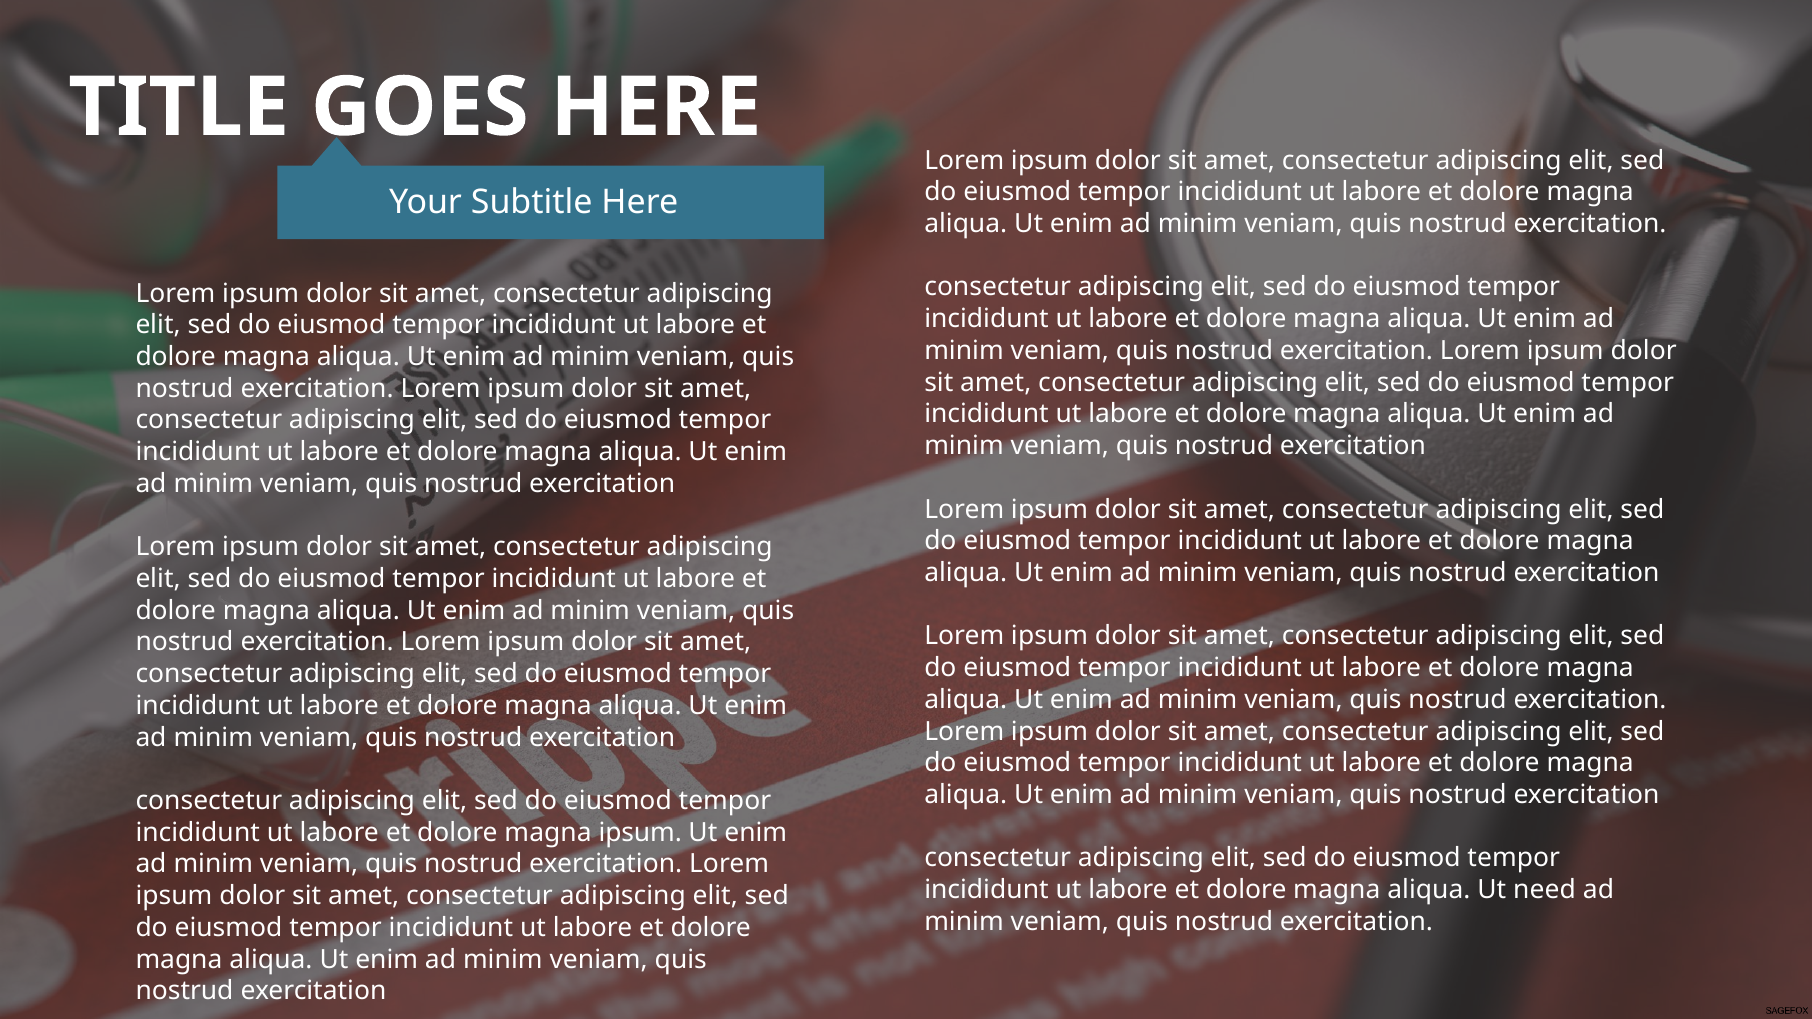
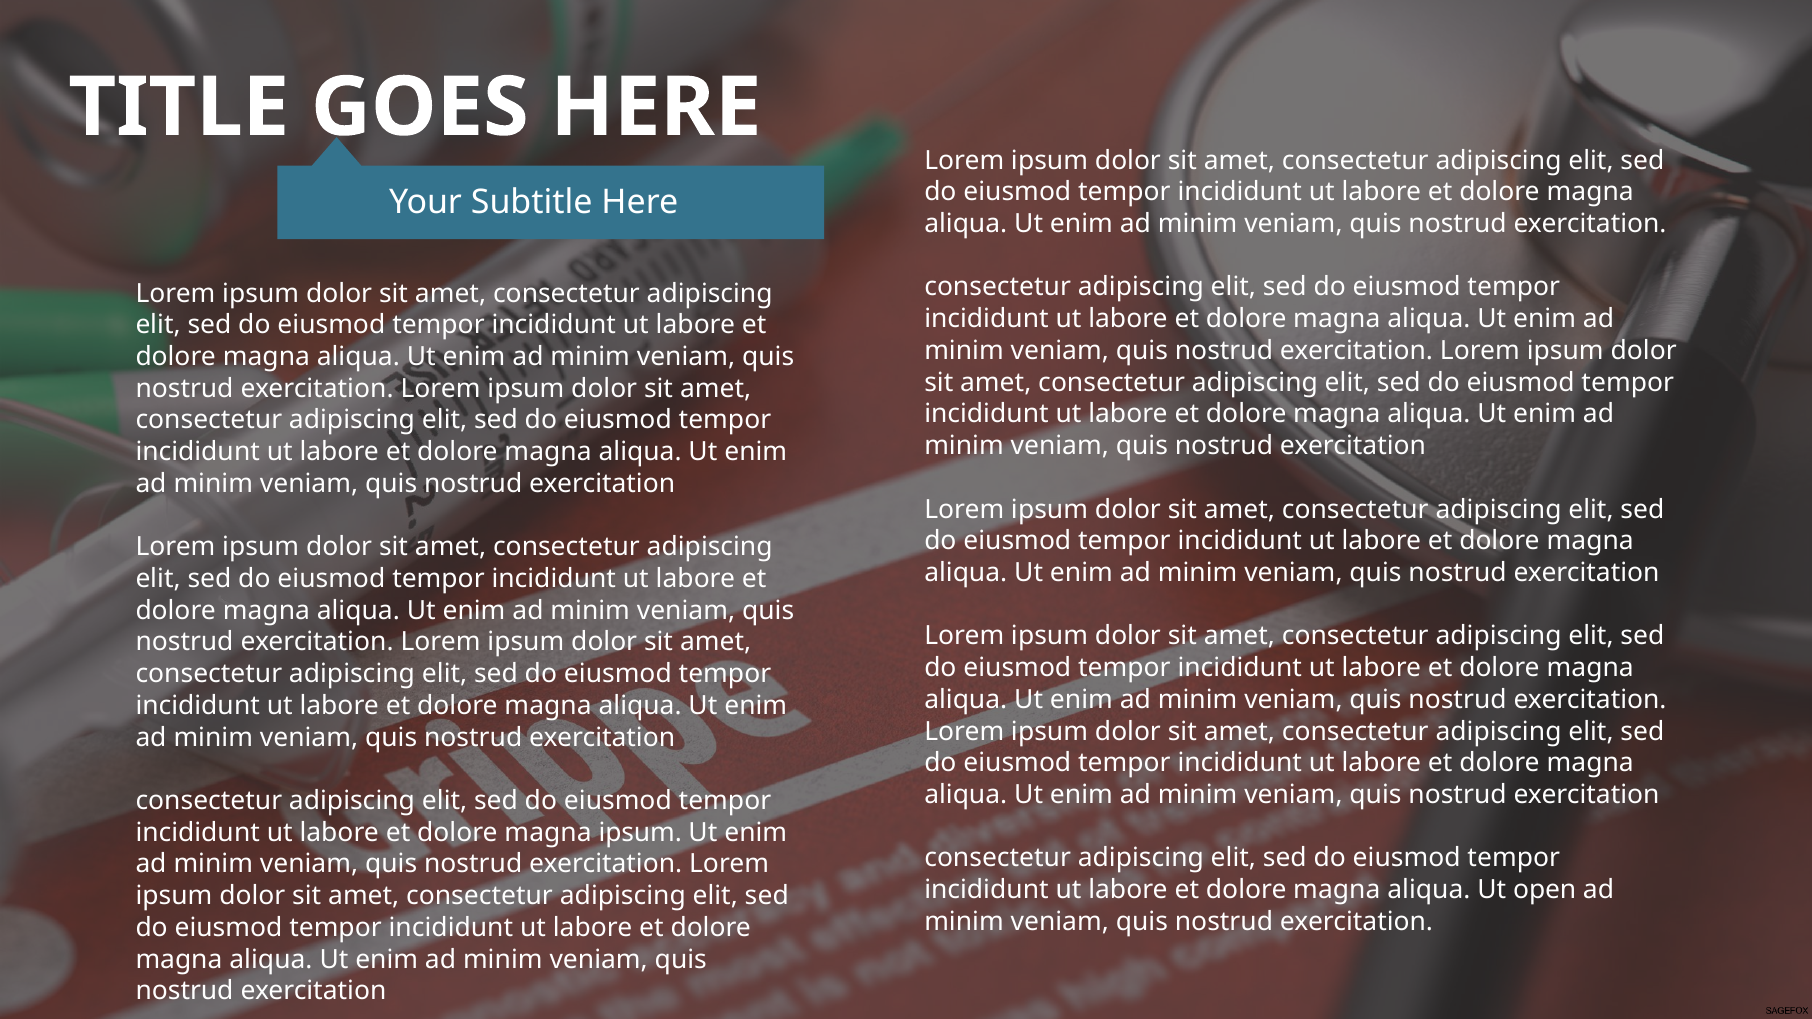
need: need -> open (1545, 890)
